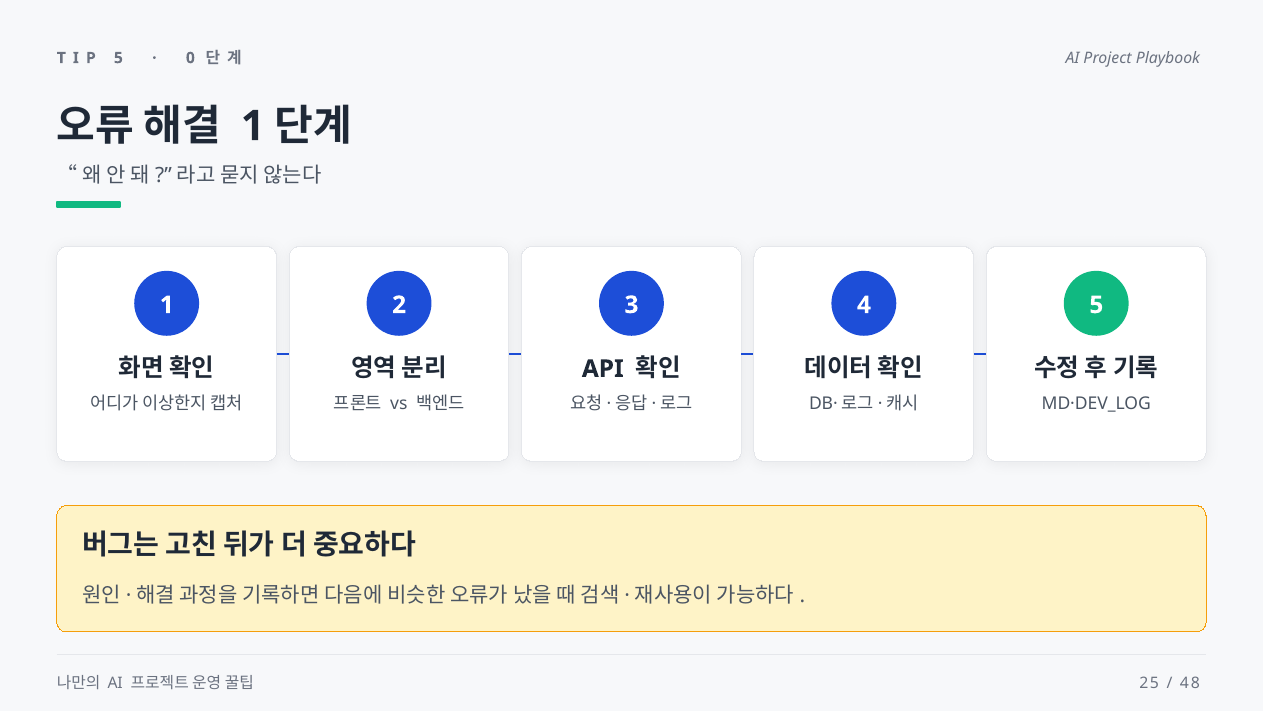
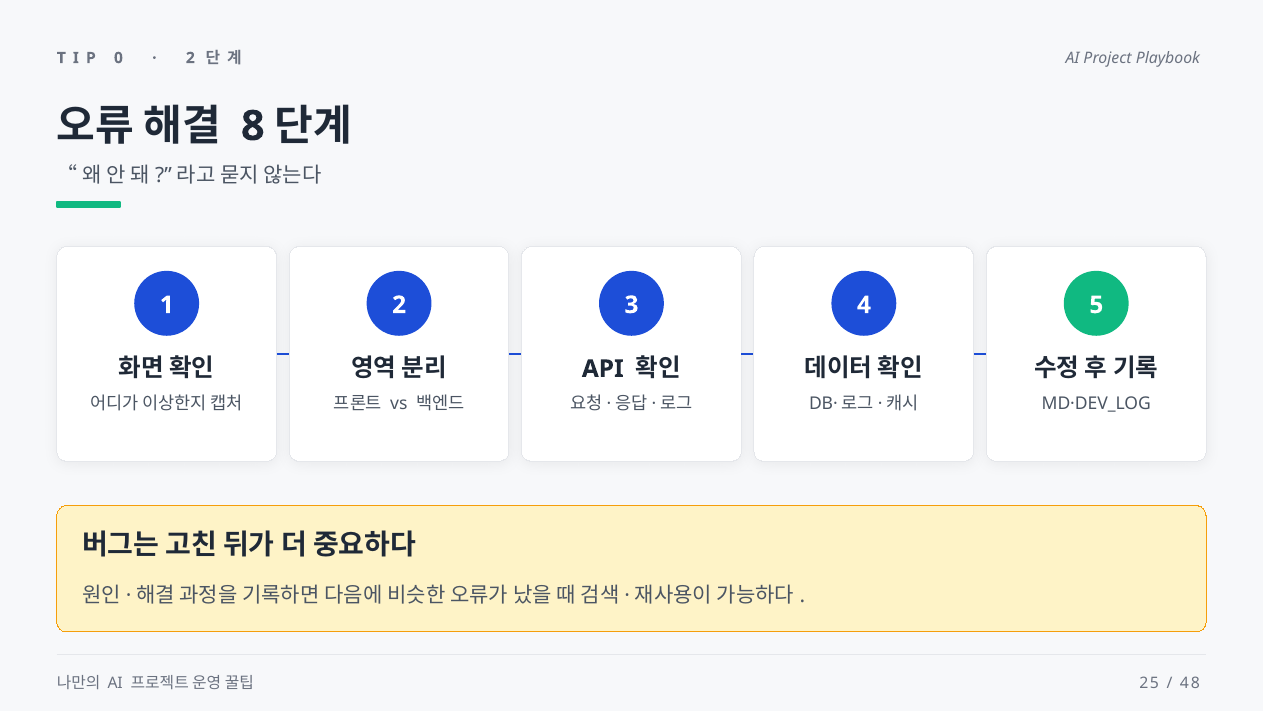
5: 5 -> 0 (118, 58)
0: 0 -> 2 (190, 58)
1: 1 -> 8 (253, 126)
